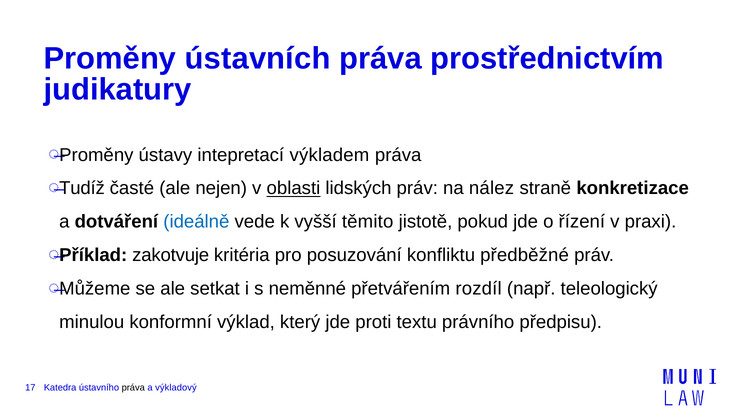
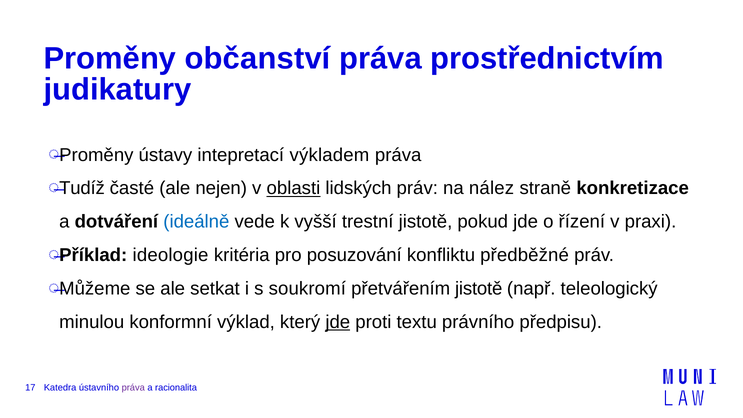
ústavních: ústavních -> občanství (258, 58)
těmito: těmito -> trestní (368, 222)
zakotvuje: zakotvuje -> ideologie (170, 255)
neměnné: neměnné -> soukromí (307, 289)
přetvářením rozdíl: rozdíl -> jistotě (479, 289)
jde underline: none -> present (338, 322)
práva colour: black -> purple (133, 388)
výkladový: výkladový -> racionalita (176, 388)
